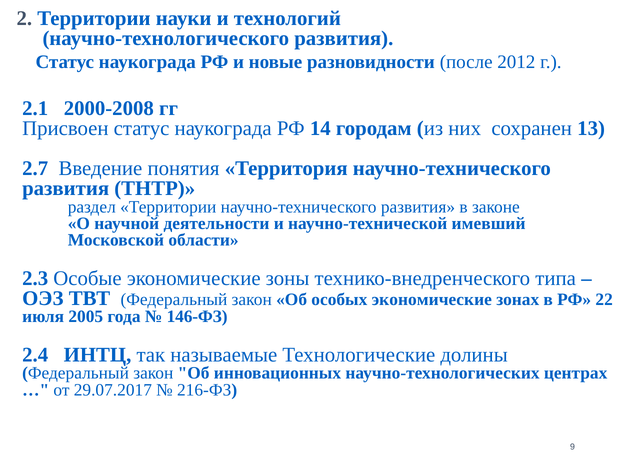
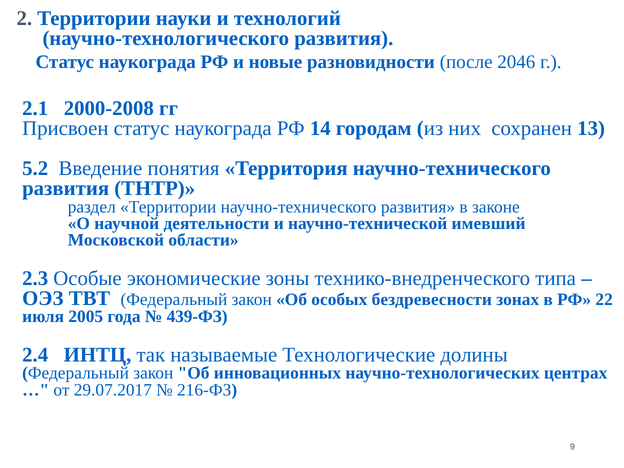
2012: 2012 -> 2046 (516, 62)
2.7: 2.7 -> 5.2 (35, 168)
особых экономические: экономические -> бездревесности (432, 299)
146-ФЗ: 146-ФЗ -> 439-ФЗ (197, 317)
